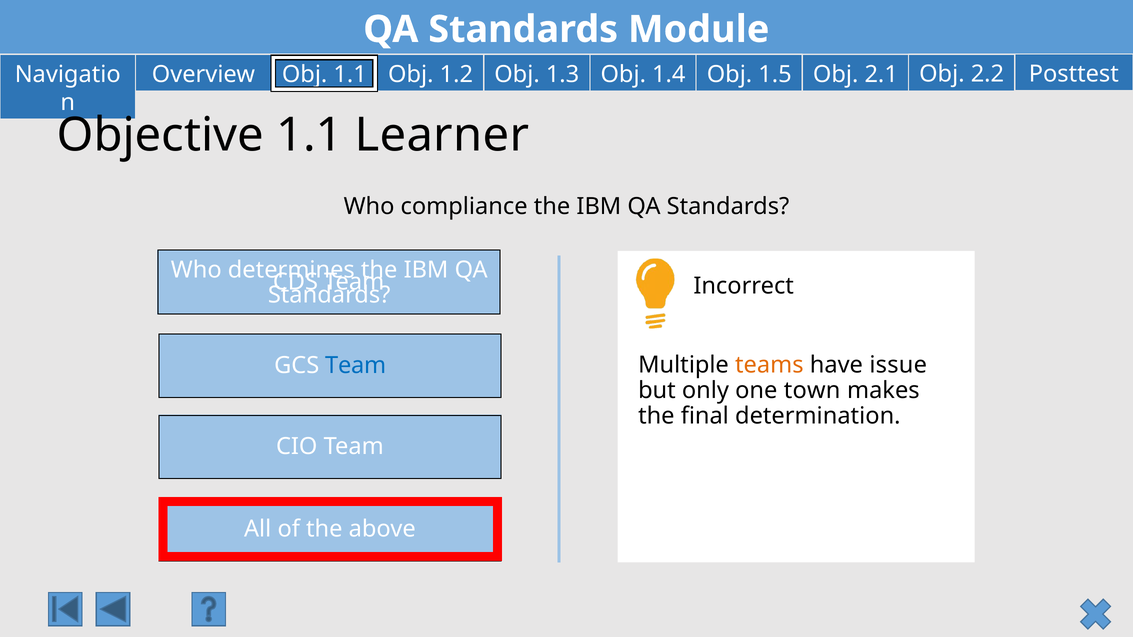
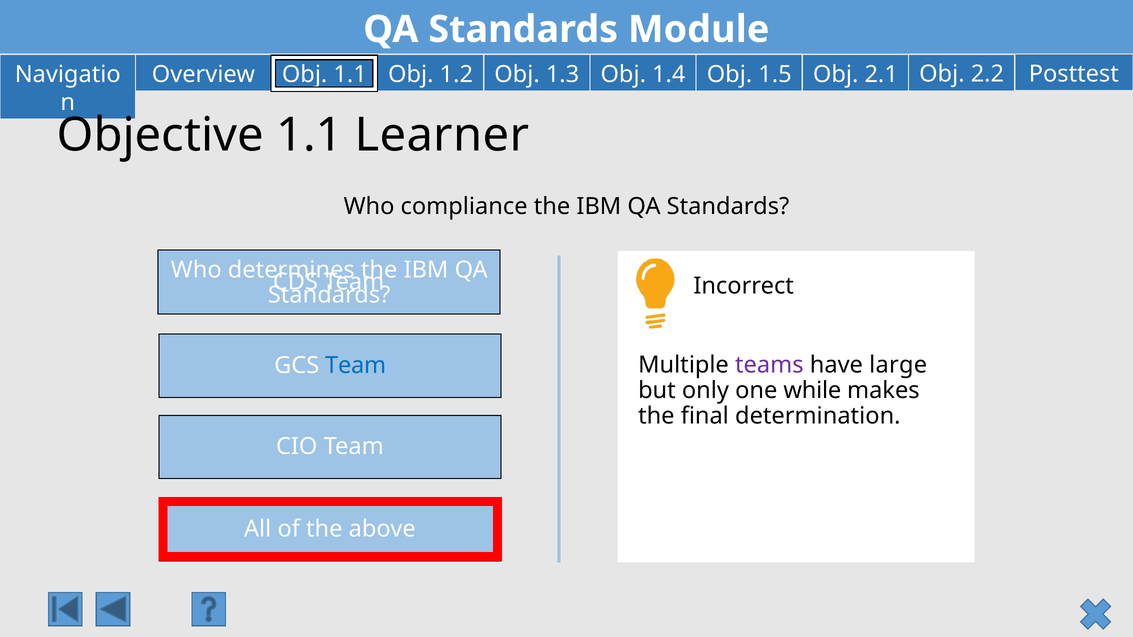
teams colour: orange -> purple (769, 365)
issue: issue -> large (898, 365)
town: town -> while (812, 391)
